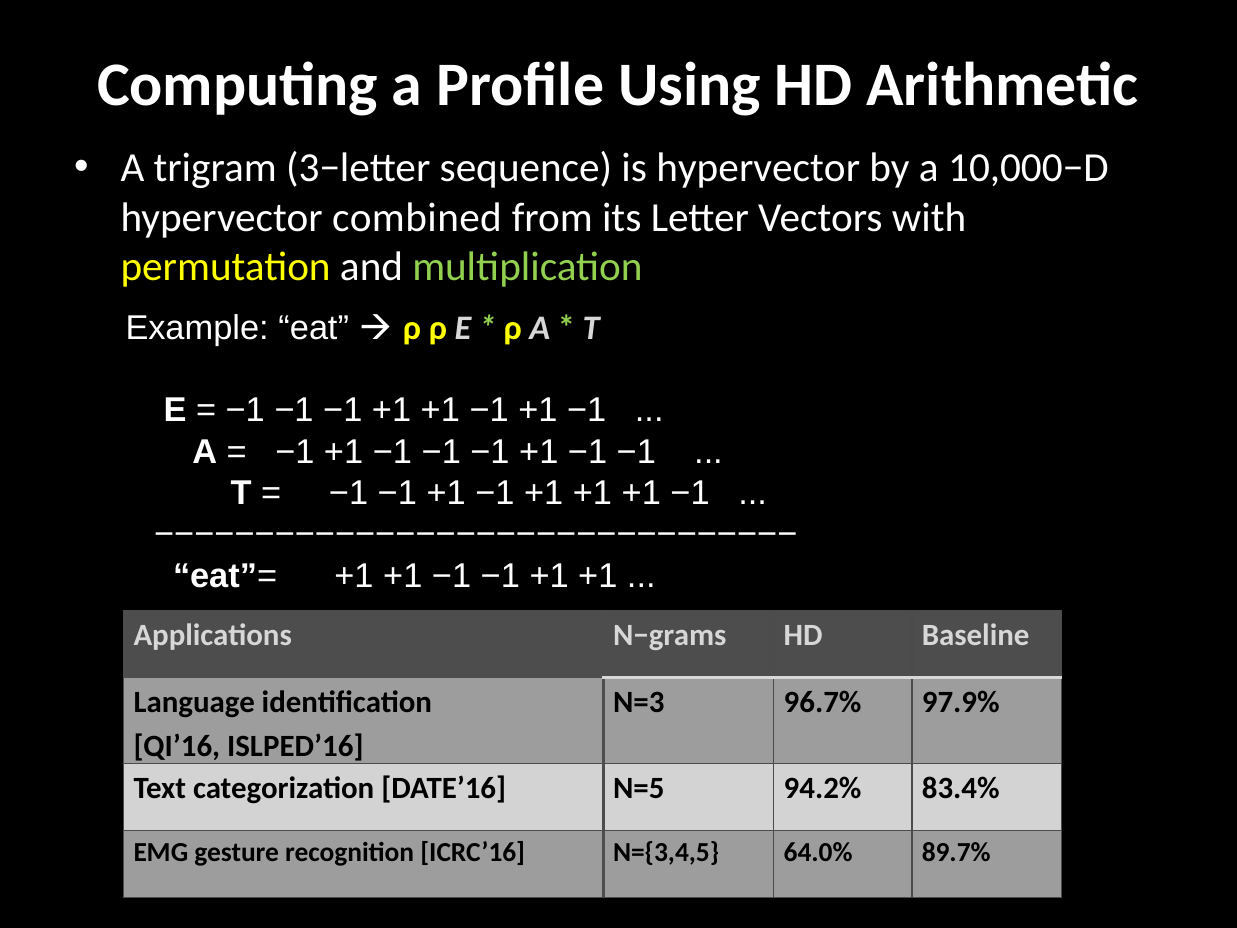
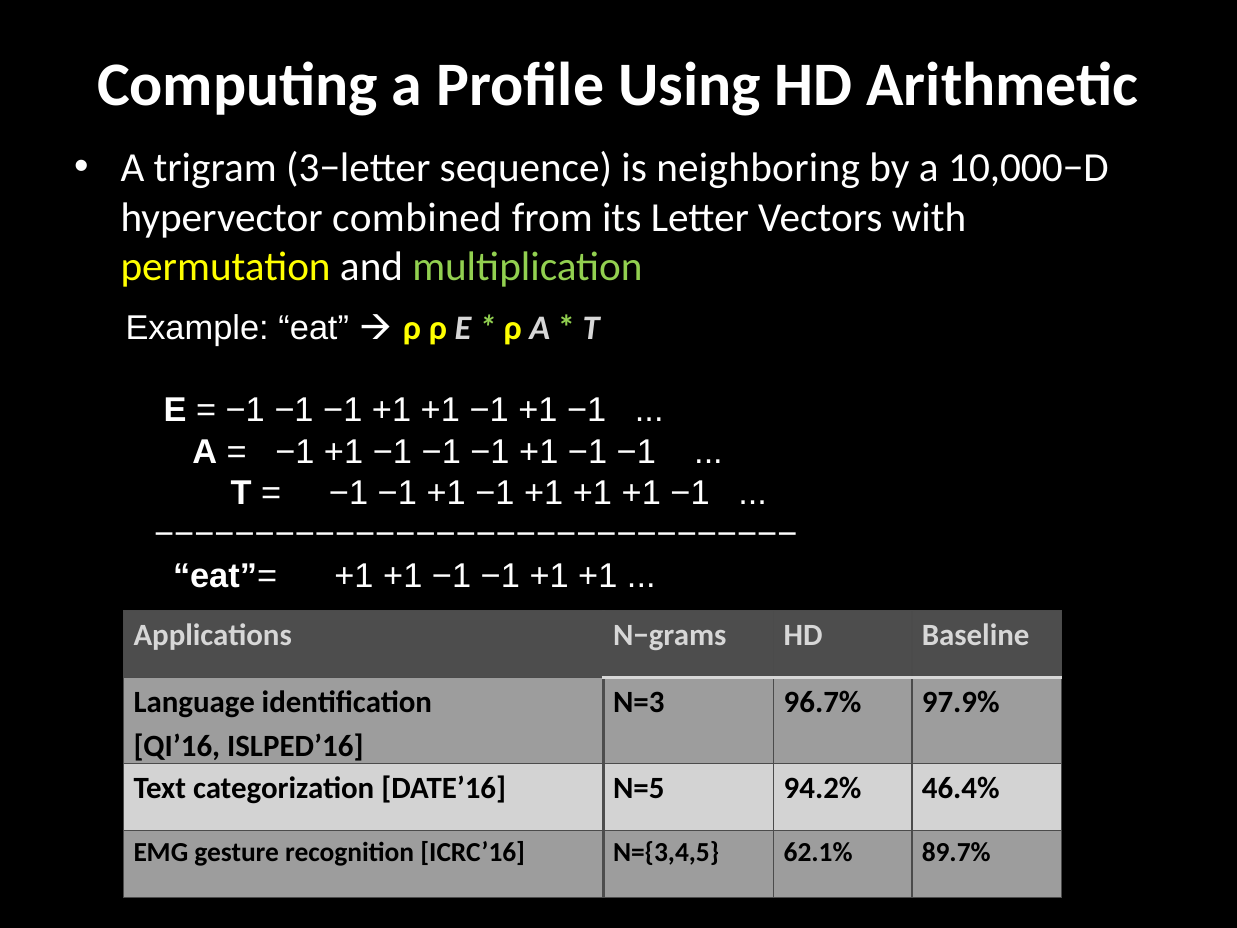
is hypervector: hypervector -> neighboring (758, 168)
83.4%: 83.4% -> 46.4% (961, 788)
64.0%: 64.0% -> 62.1% (818, 852)
